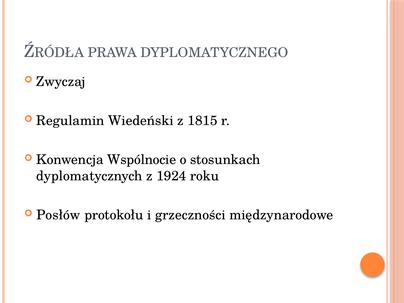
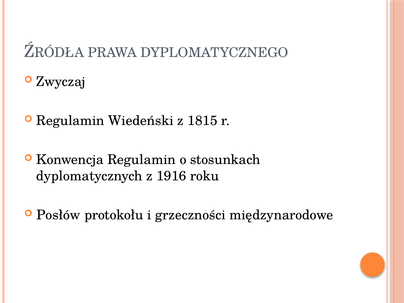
Konwencja Wspólnocie: Wspólnocie -> Regulamin (142, 160)
1924: 1924 -> 1916 (171, 176)
